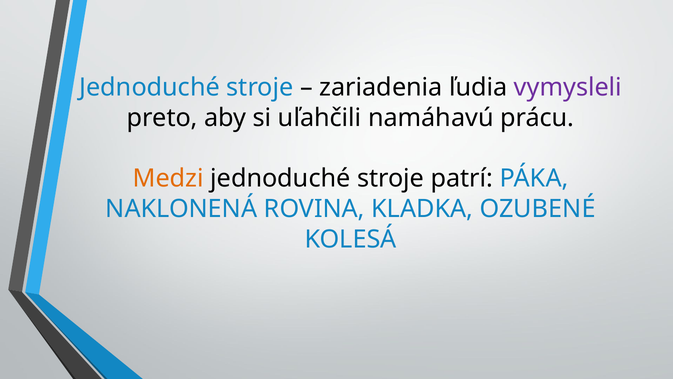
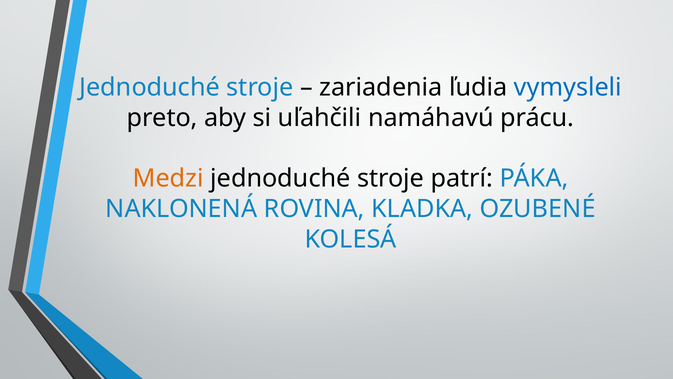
vymysleli colour: purple -> blue (568, 87)
